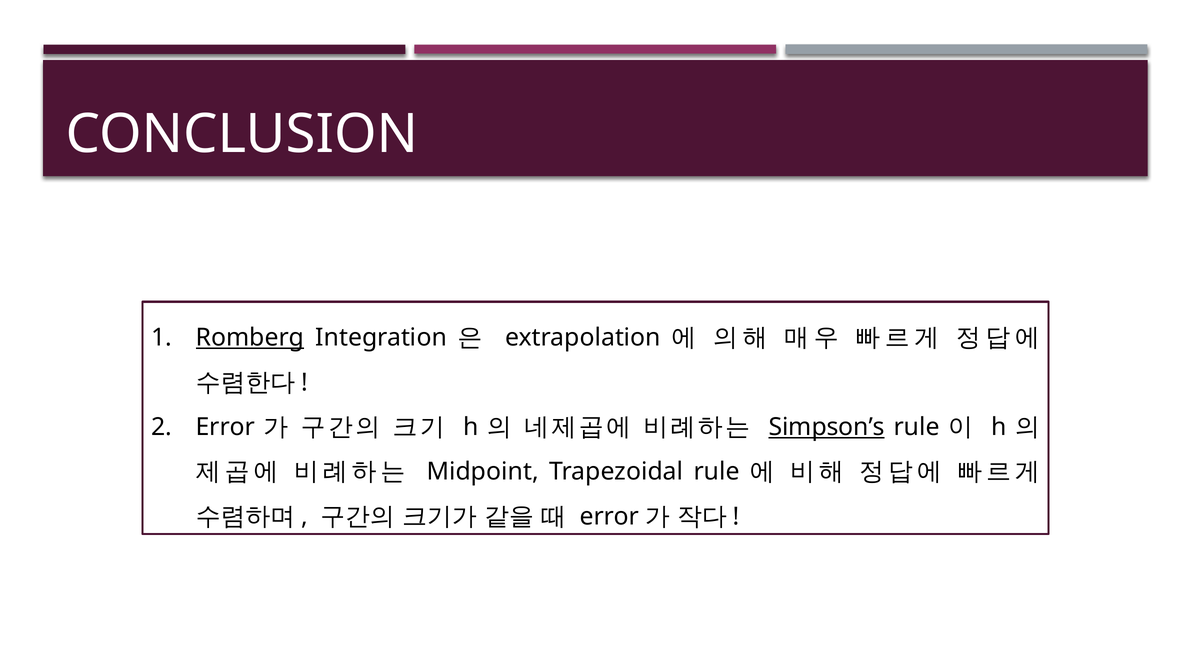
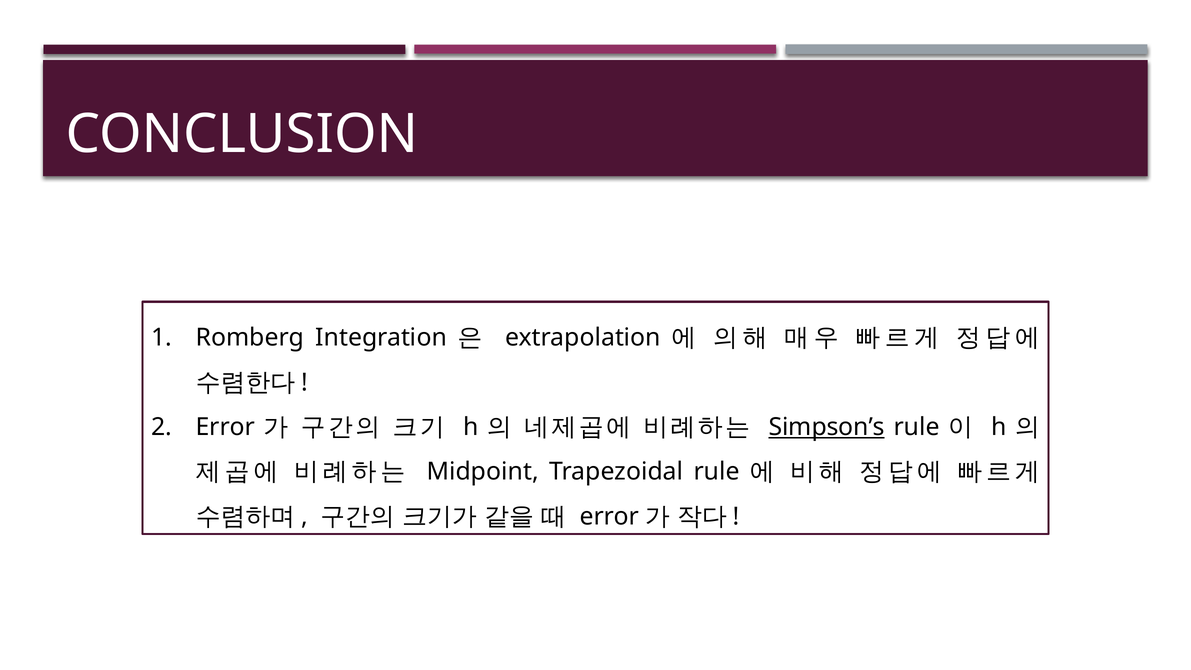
Romberg underline: present -> none (250, 338)
